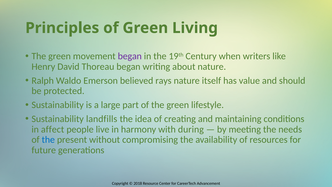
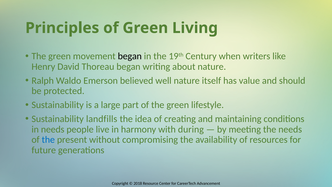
began colour: purple -> black (130, 56)
rays: rays -> well (163, 80)
in affect: affect -> needs (53, 129)
